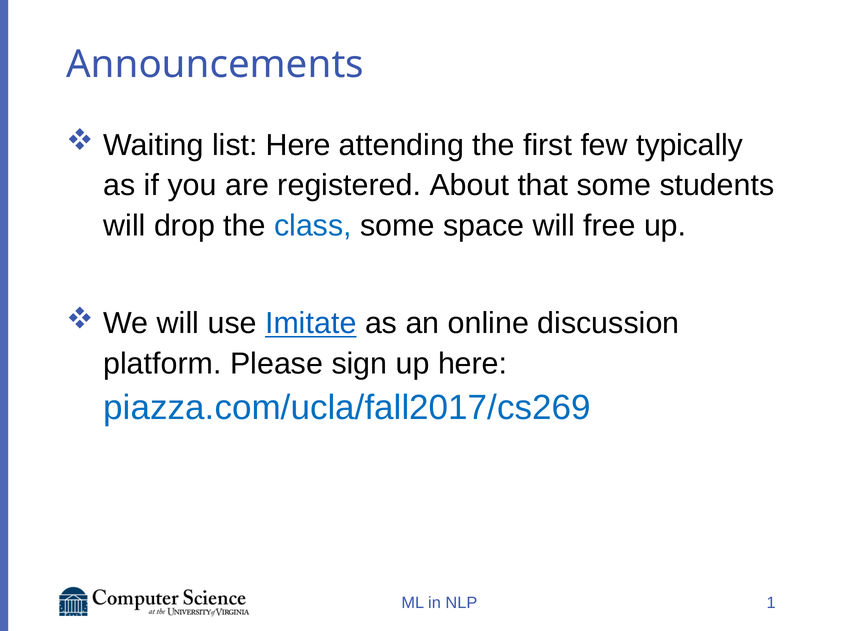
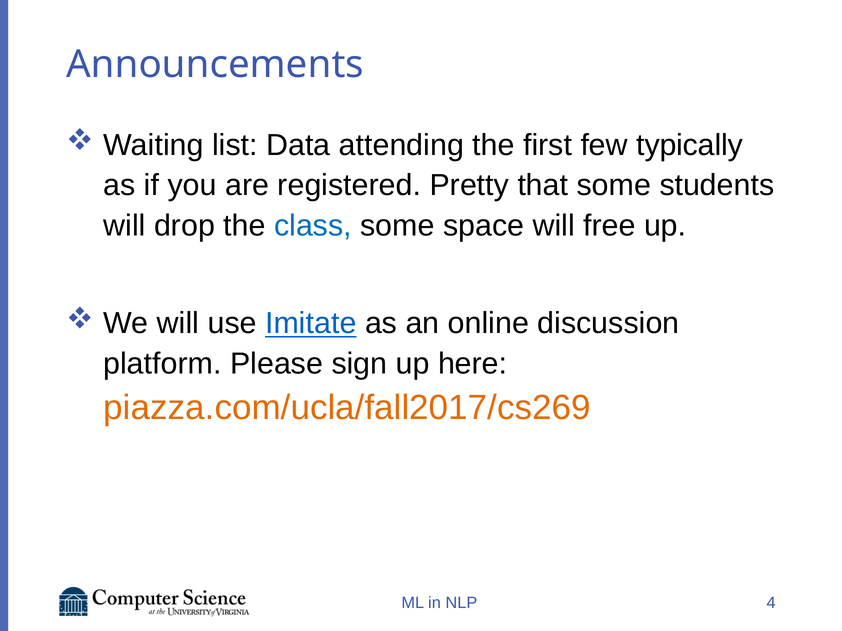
list Here: Here -> Data (298, 145)
About: About -> Pretty (469, 186)
piazza.com/ucla/fall2017/cs269 colour: blue -> orange (347, 408)
1: 1 -> 4 (771, 603)
